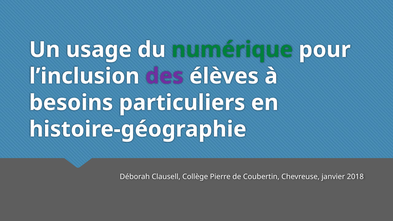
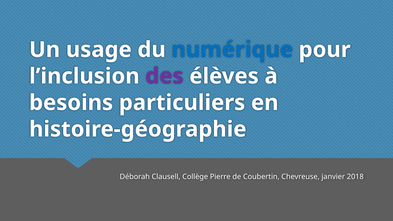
numérique colour: green -> blue (232, 50)
